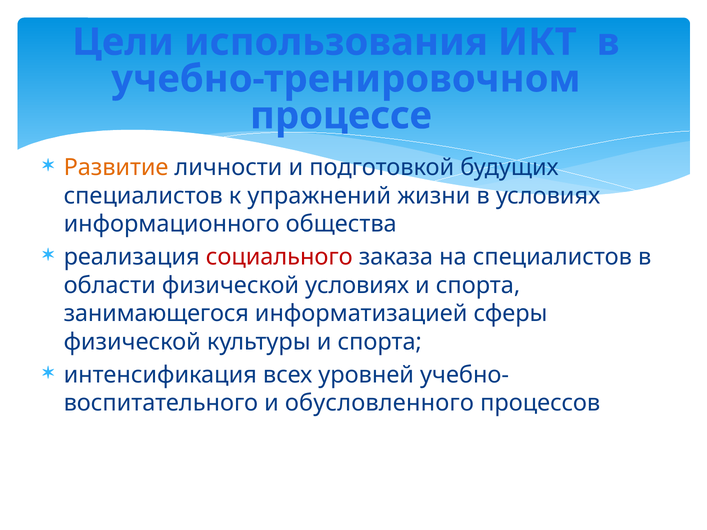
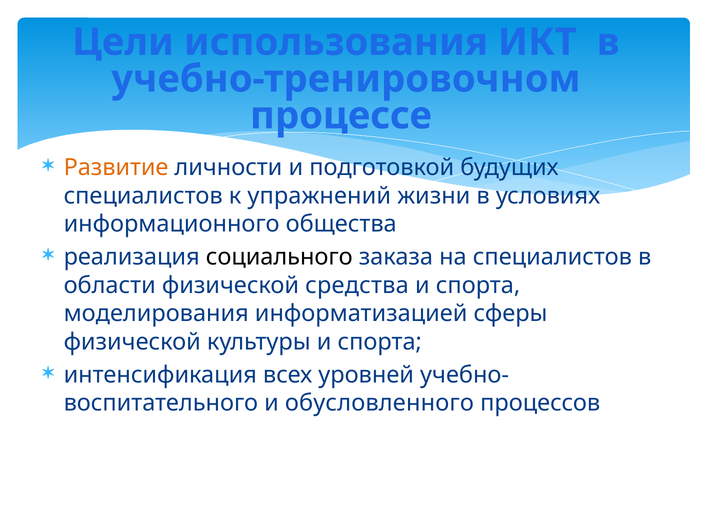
социального colour: red -> black (279, 257)
физической условиях: условиях -> средства (357, 285)
занимающегося: занимающегося -> моделирования (156, 314)
